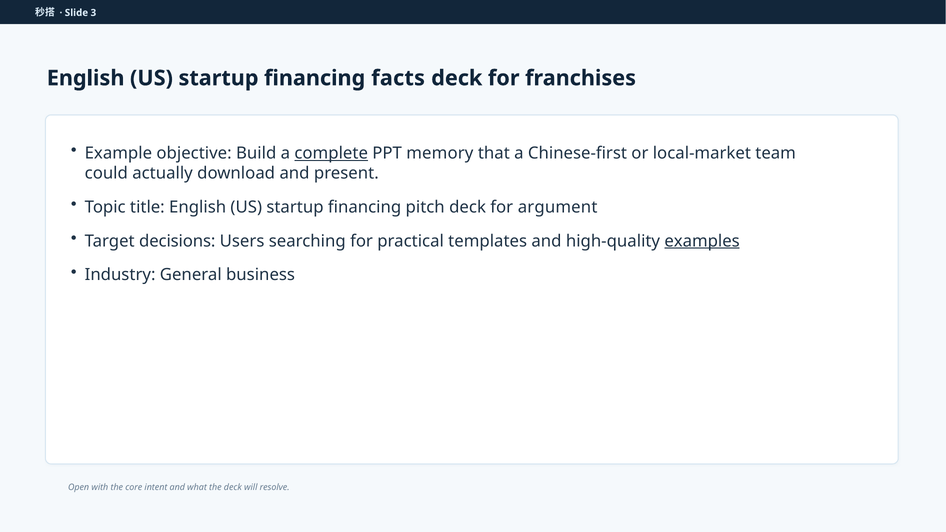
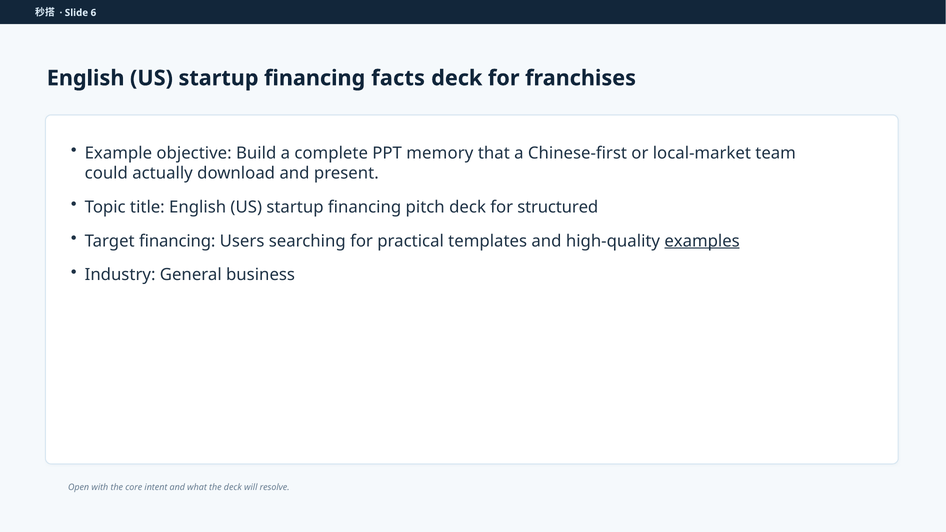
3: 3 -> 6 (93, 13)
complete underline: present -> none (331, 153)
argument: argument -> structured (558, 207)
Target decisions: decisions -> financing (177, 241)
